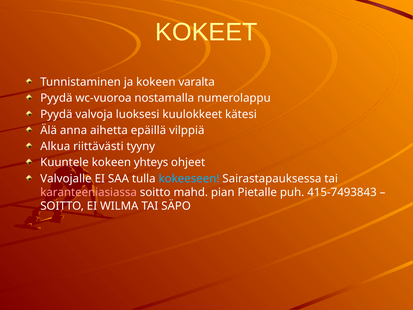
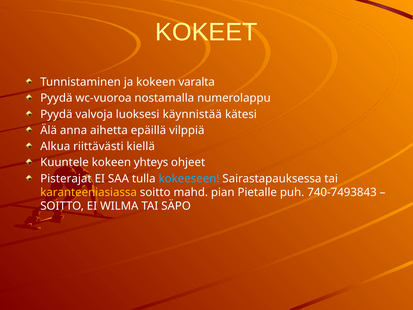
kuulokkeet: kuulokkeet -> käynnistää (192, 114)
tyyny: tyyny -> kiellä (141, 146)
Valvojalle: Valvojalle -> Pisterajat (66, 178)
karanteeniasiassa colour: pink -> yellow (89, 192)
415-7493843: 415-7493843 -> 740-7493843 (342, 192)
